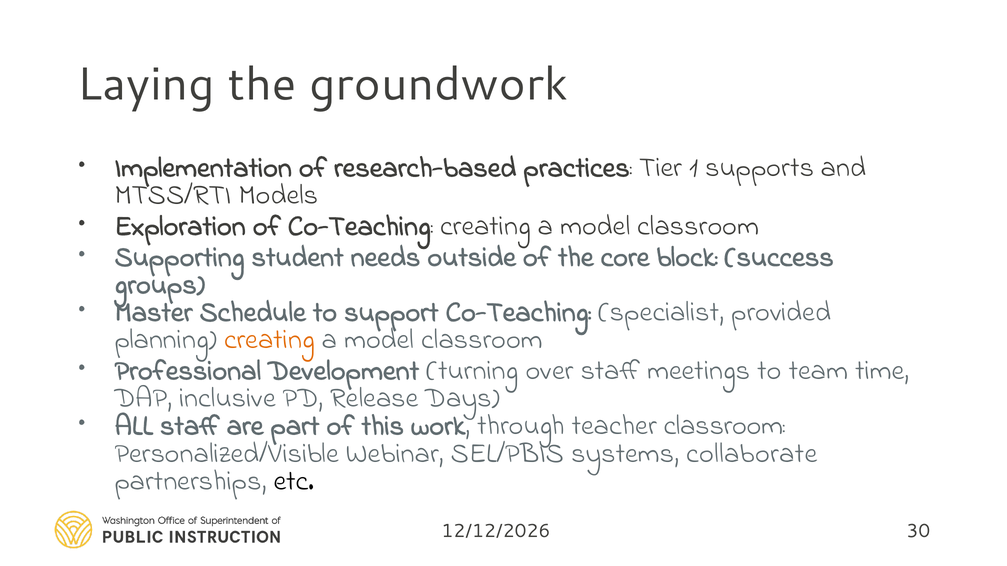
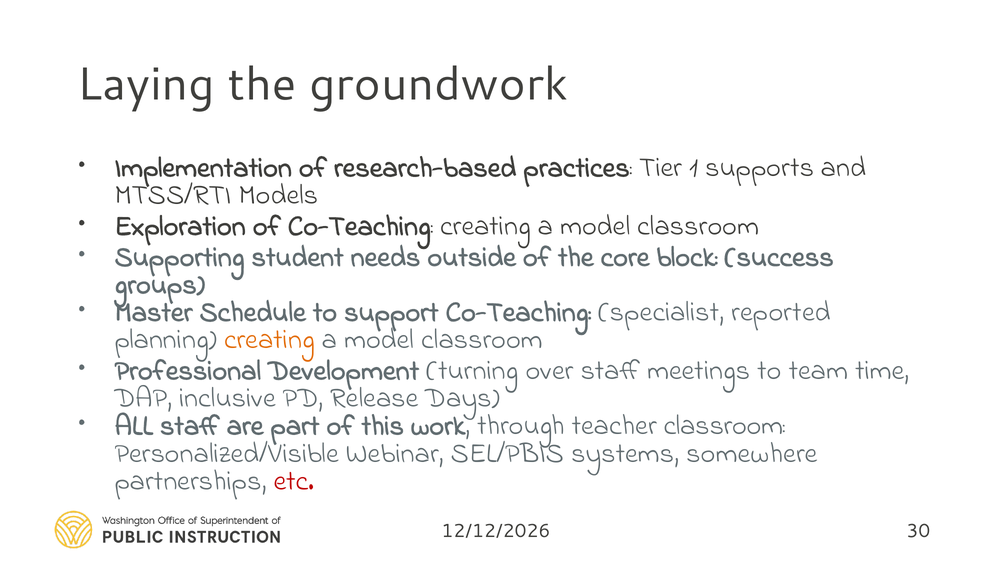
provided: provided -> reported (781, 312)
collaborate: collaborate -> somewhere (752, 453)
etc colour: black -> red (294, 481)
